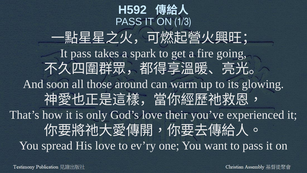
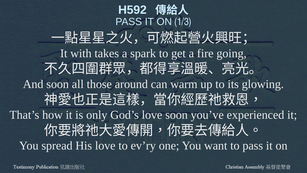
It pass: pass -> with (81, 53)
love their: their -> soon (176, 115)
